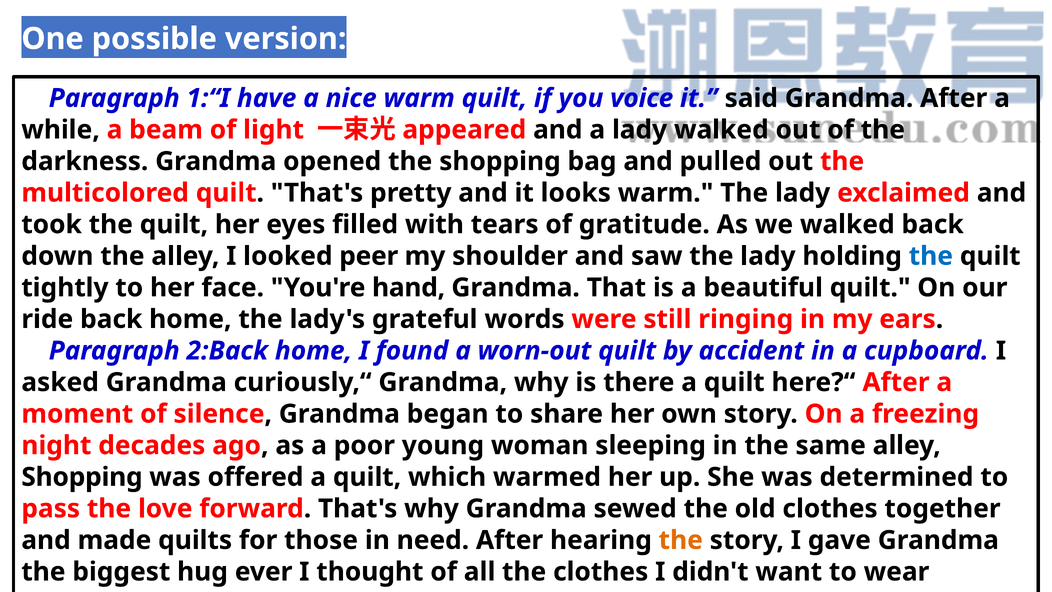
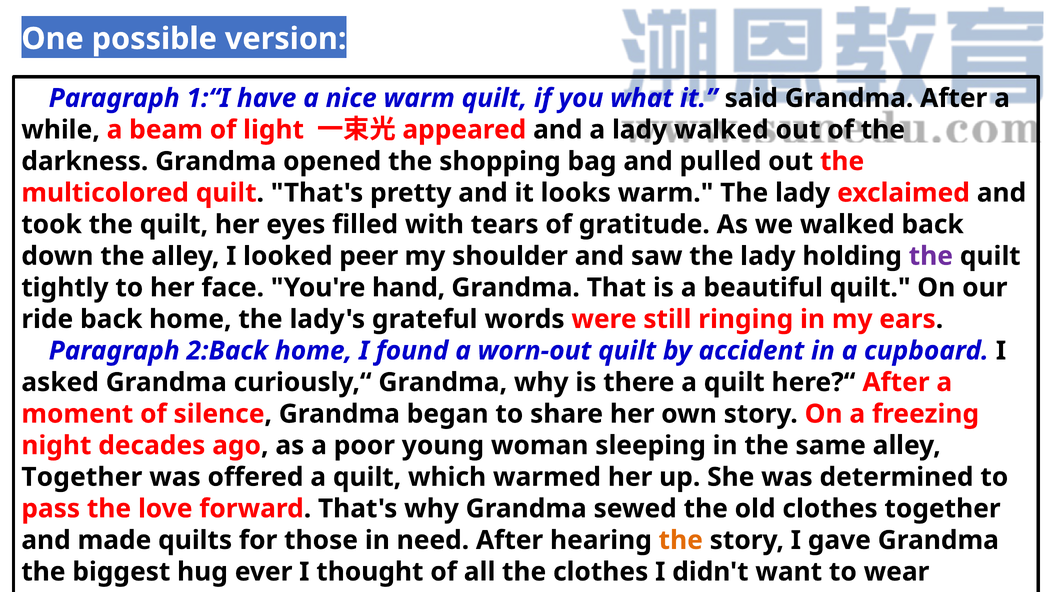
you voice: voice -> what (642, 98)
the colour: blue -> purple (931, 256)
Shopping: Shopping -> Together (82, 477)
